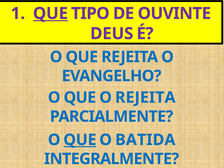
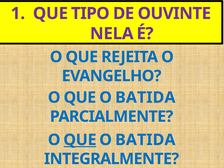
QUE underline: present -> none (50, 13)
DEUS: DEUS -> NELA (112, 34)
REJEITA: REJEITA -> BATIDA (145, 97)
